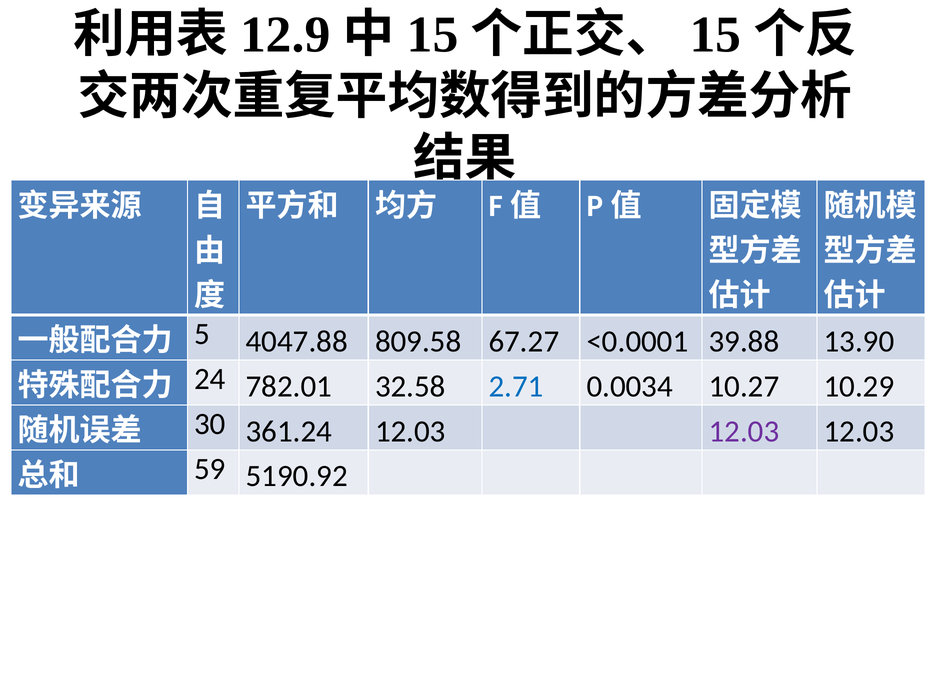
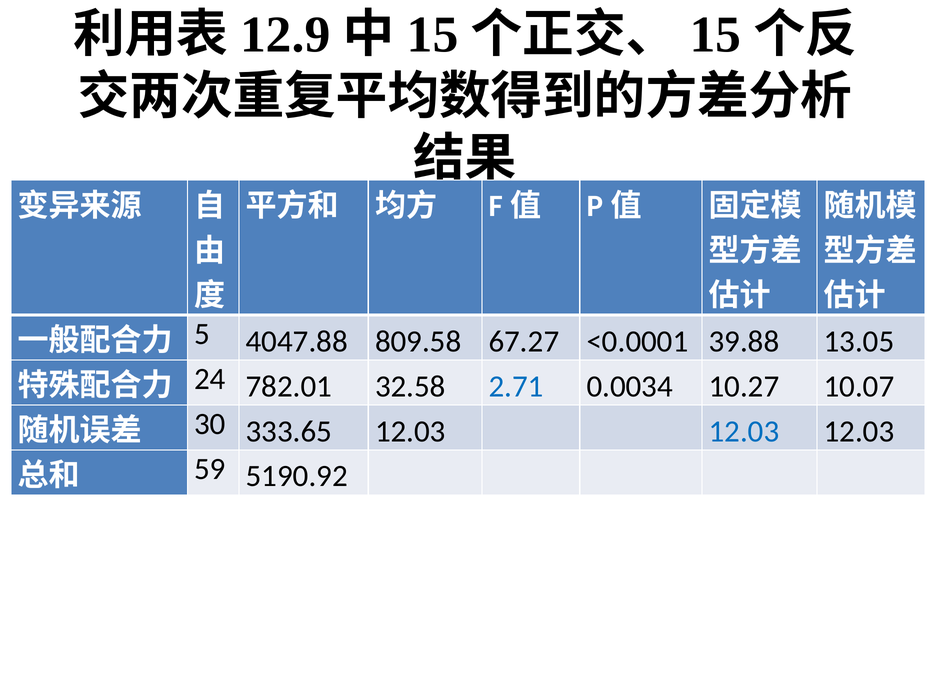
13.90: 13.90 -> 13.05 (859, 342)
10.29: 10.29 -> 10.07 (859, 387)
361.24: 361.24 -> 333.65 (289, 432)
12.03 colour: purple -> blue (744, 432)
